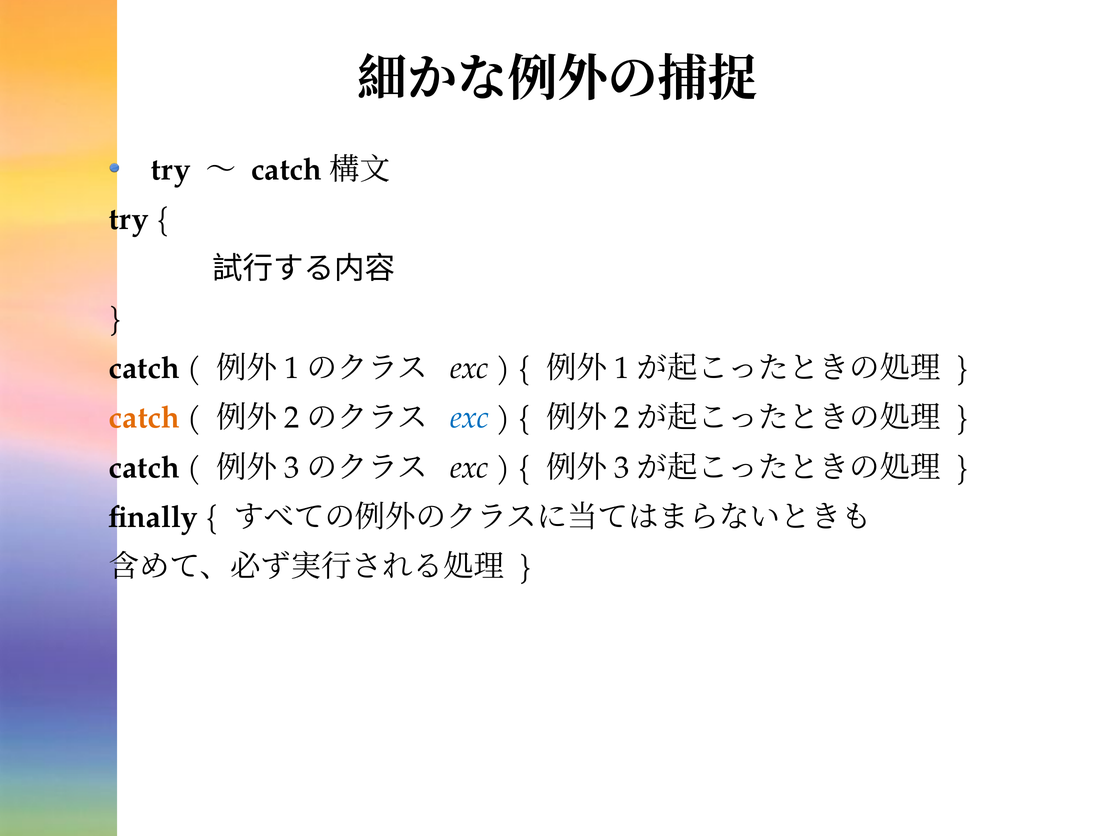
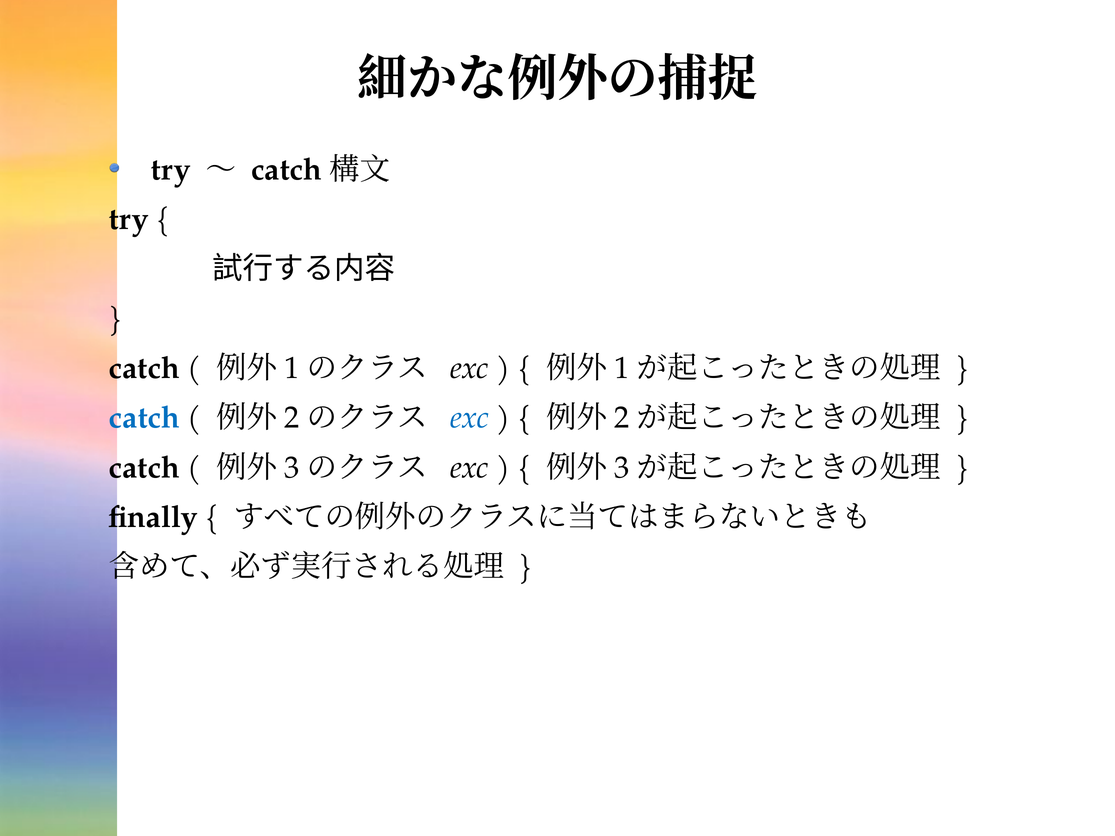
catch colour: orange -> blue (144, 418)
